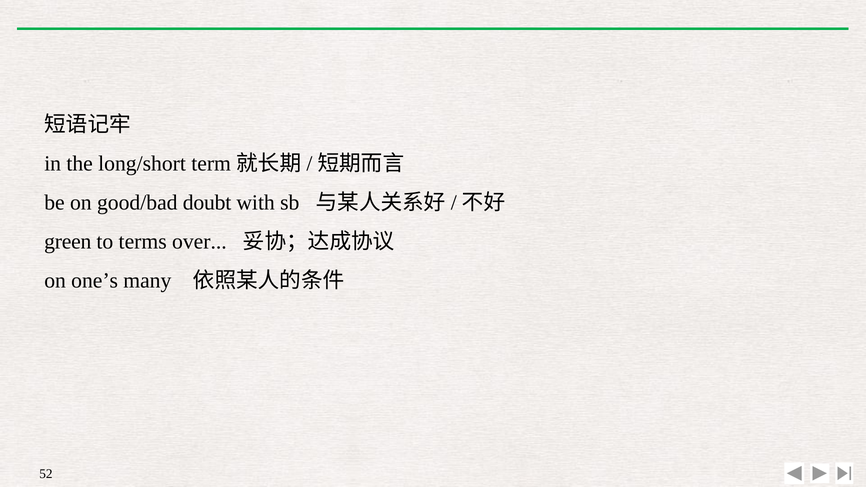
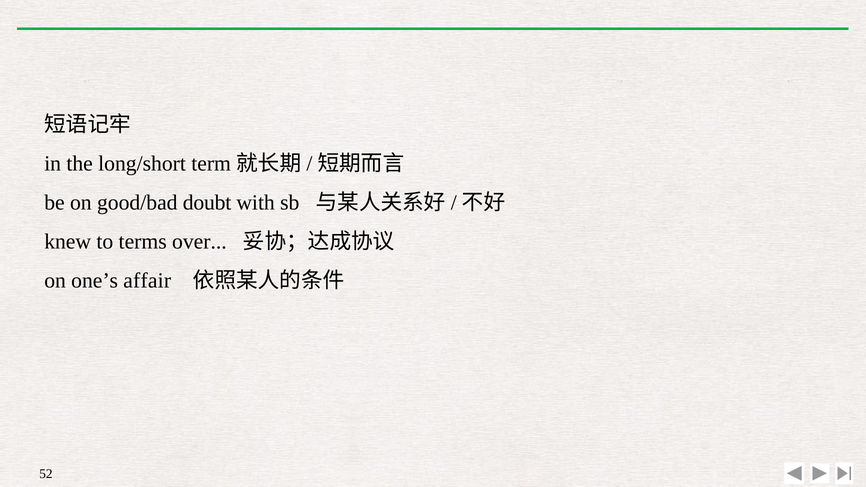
green: green -> knew (68, 242)
many: many -> affair (147, 281)
